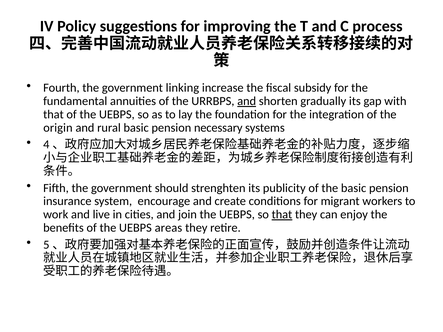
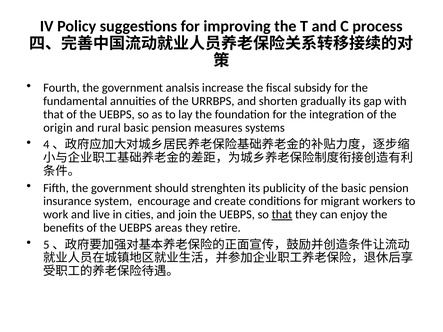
linking: linking -> analsis (182, 88)
and underline: present -> none (247, 101)
necessary: necessary -> measures (218, 128)
